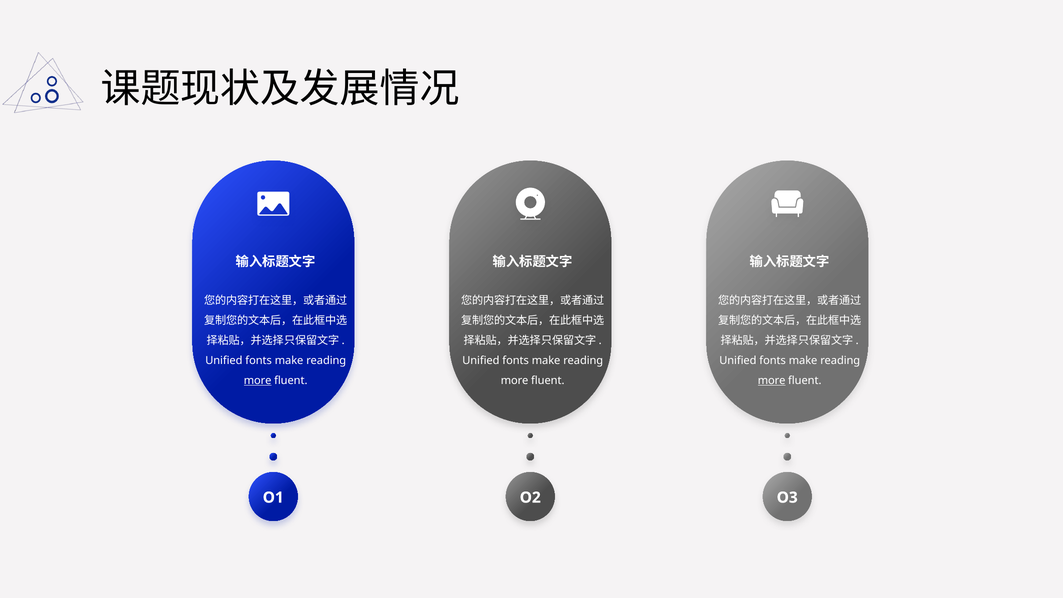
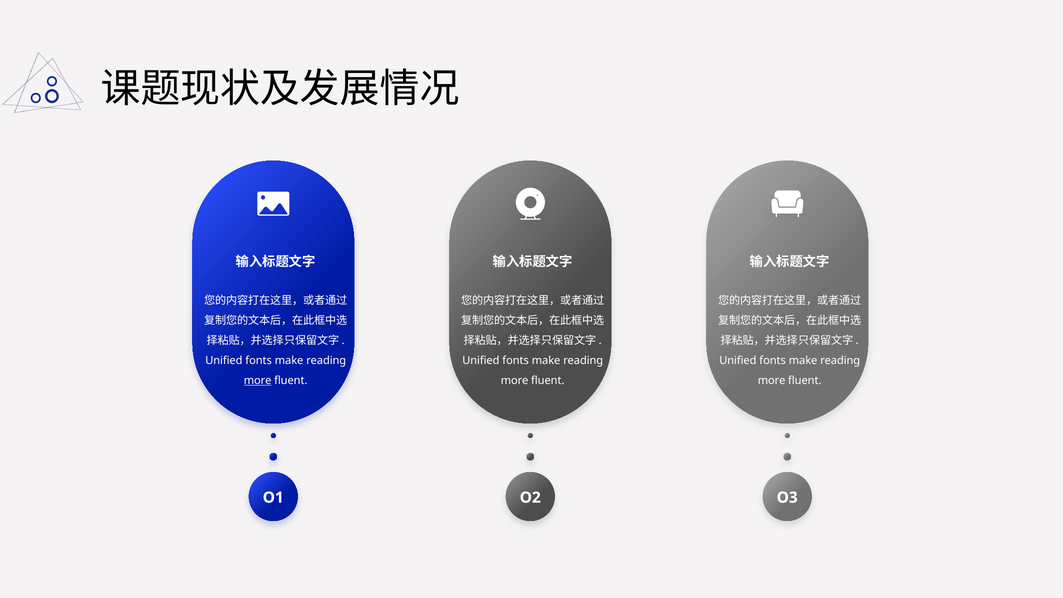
more underline: present -> none (772, 381)
